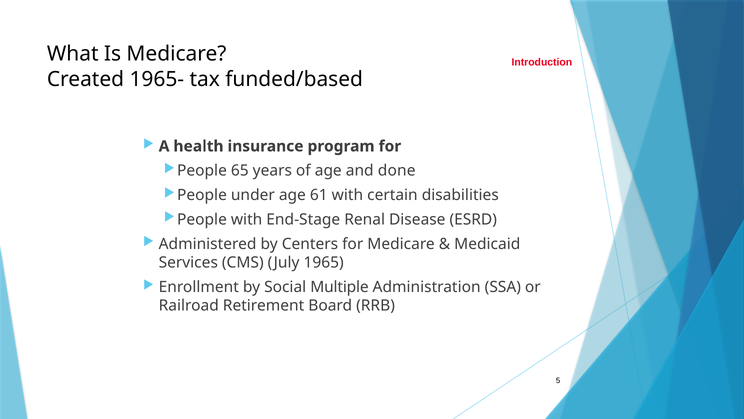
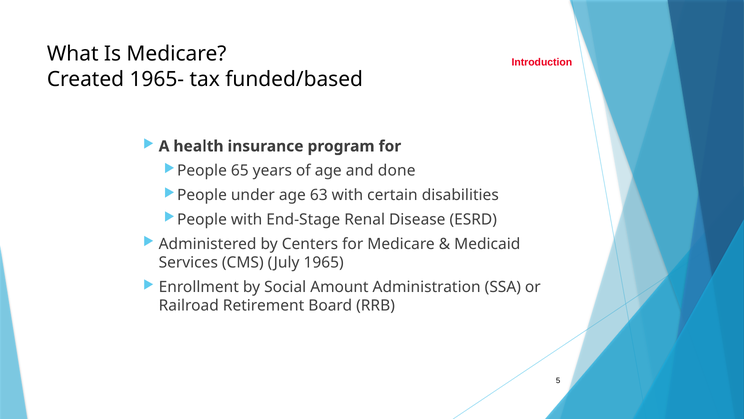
61: 61 -> 63 (319, 195)
Multiple: Multiple -> Amount (339, 287)
